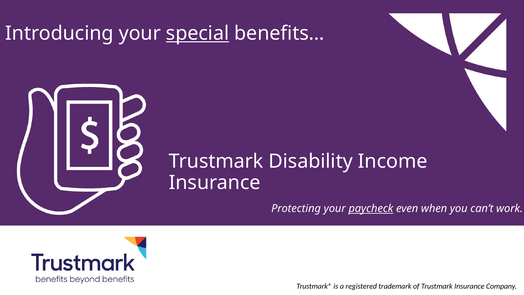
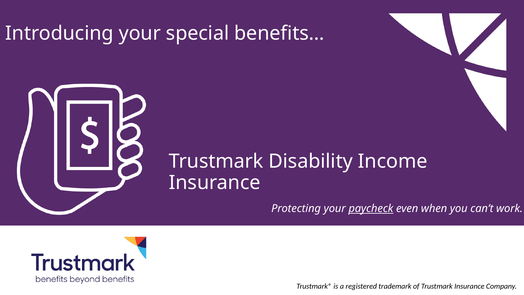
special underline: present -> none (198, 33)
